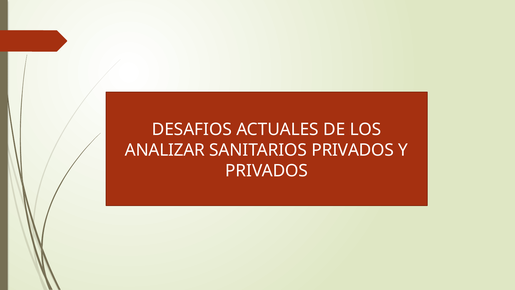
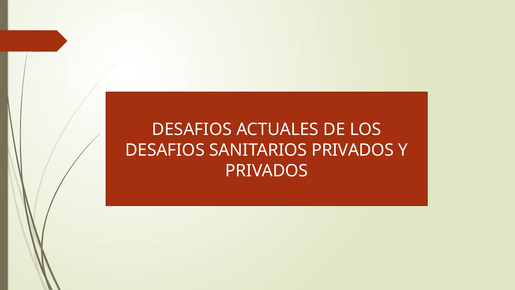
ANALIZAR: ANALIZAR -> DESAFIOS (165, 150)
